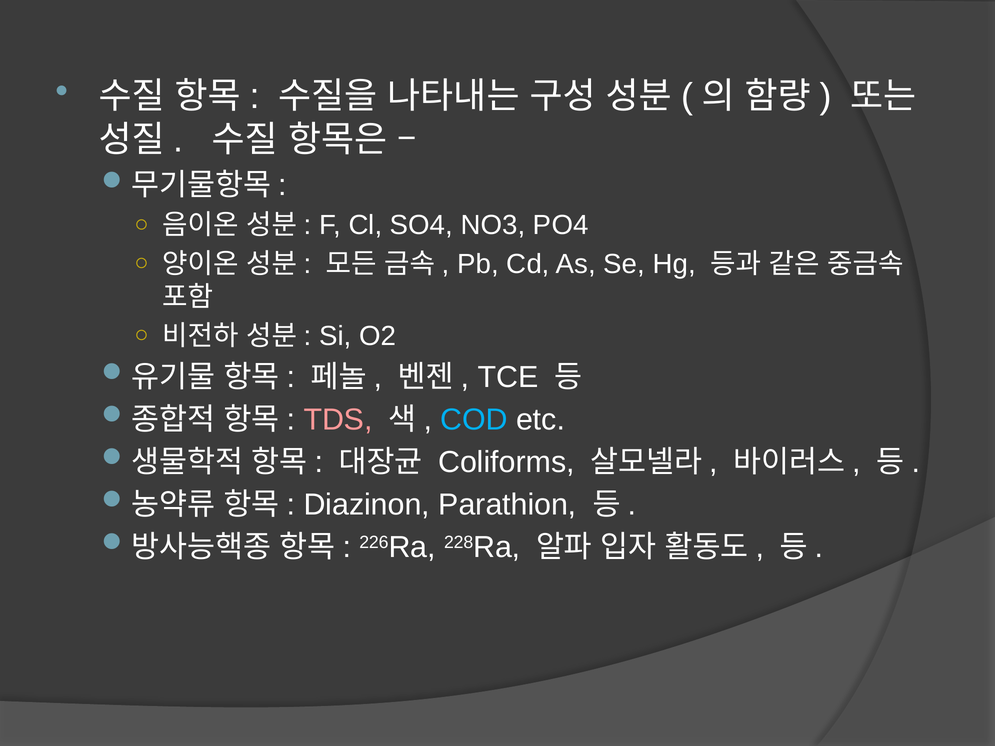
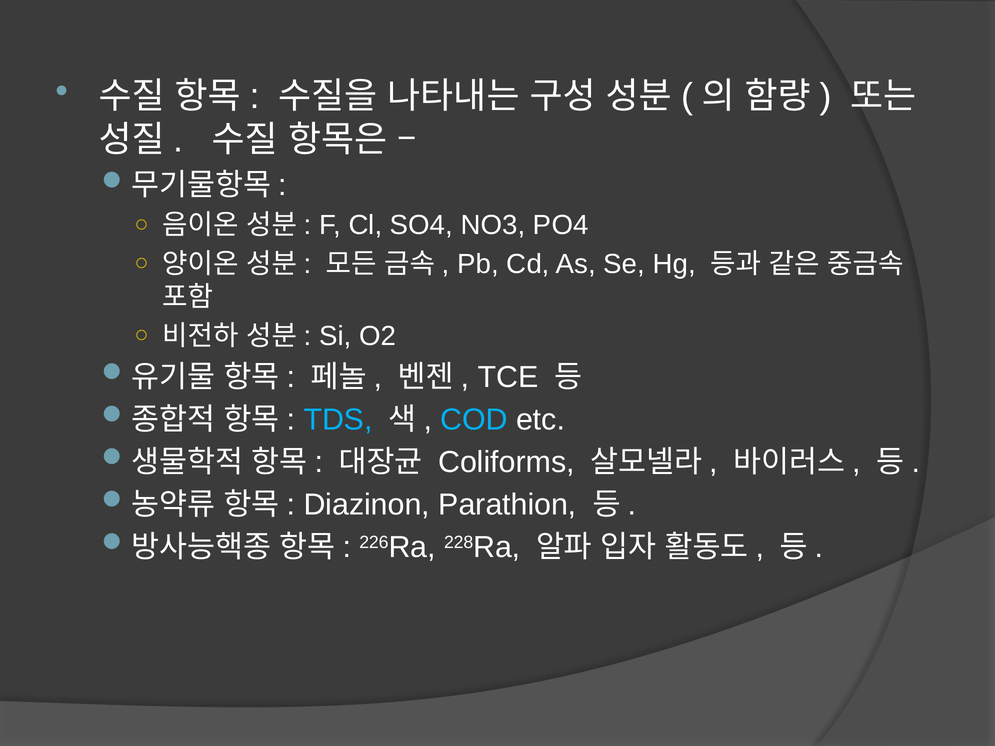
TDS colour: pink -> light blue (338, 420)
